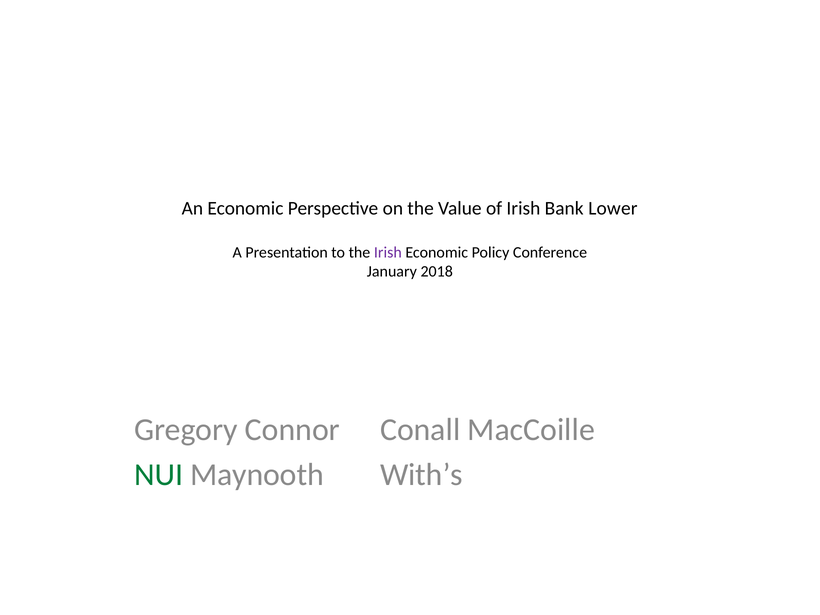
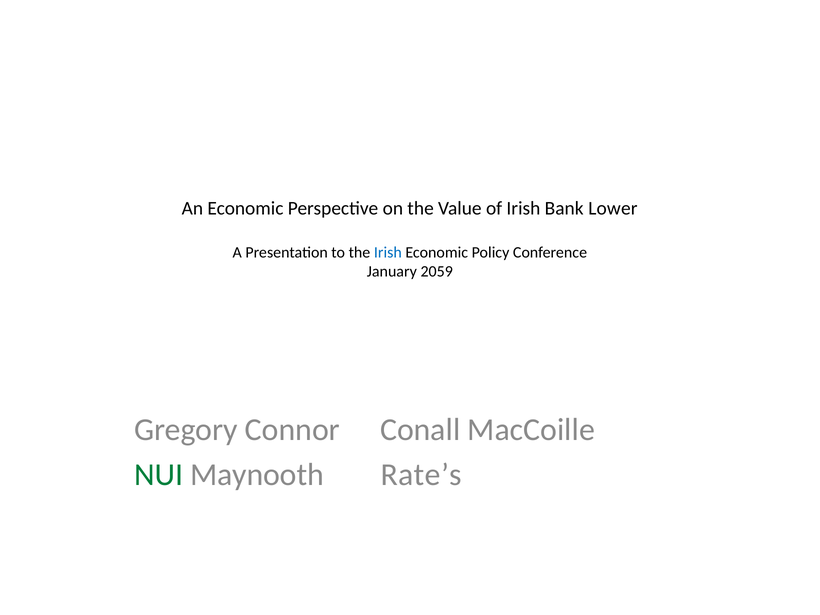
Irish colour: purple -> blue (388, 253)
2018: 2018 -> 2059 (437, 272)
With’s: With’s -> Rate’s (421, 475)
